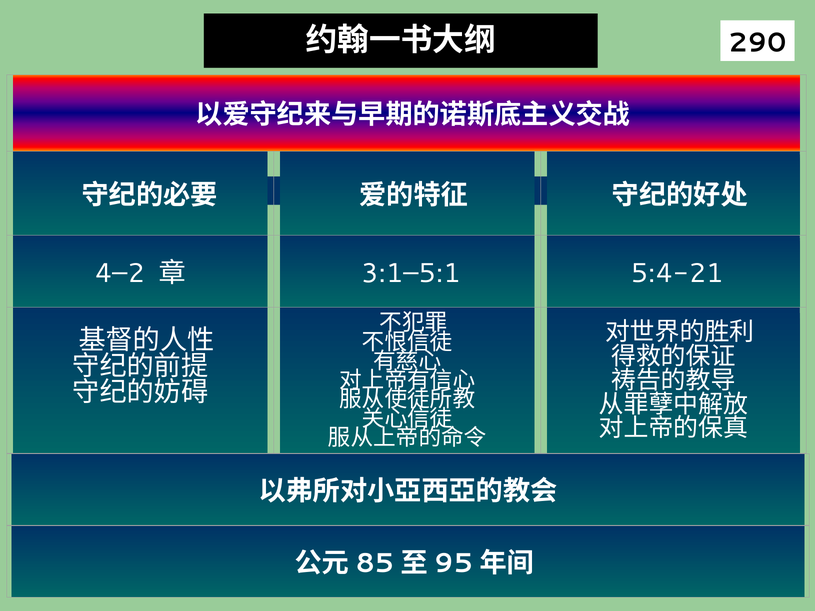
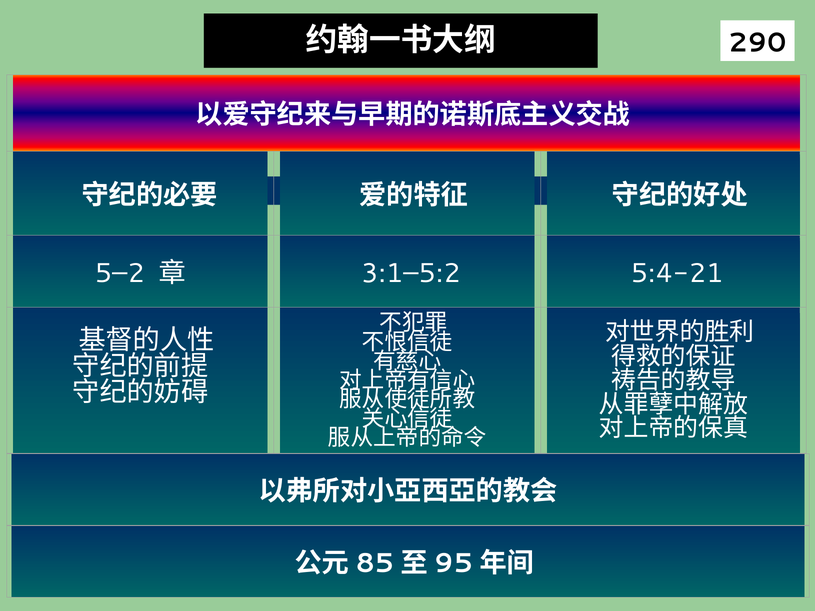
4–2: 4–2 -> 5–2 (120, 273)
3:1–5:1: 3:1–5:1 -> 3:1–5:2 (411, 273)
